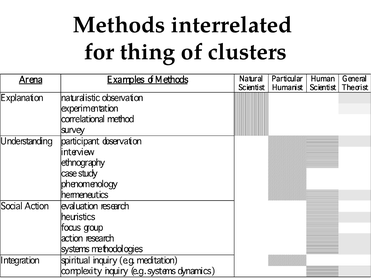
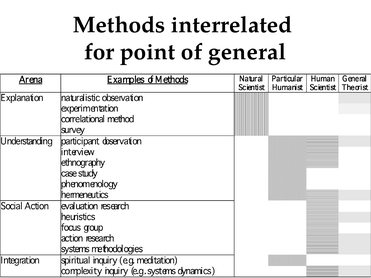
thing: thing -> point (148, 52)
clusters: clusters -> general (247, 52)
